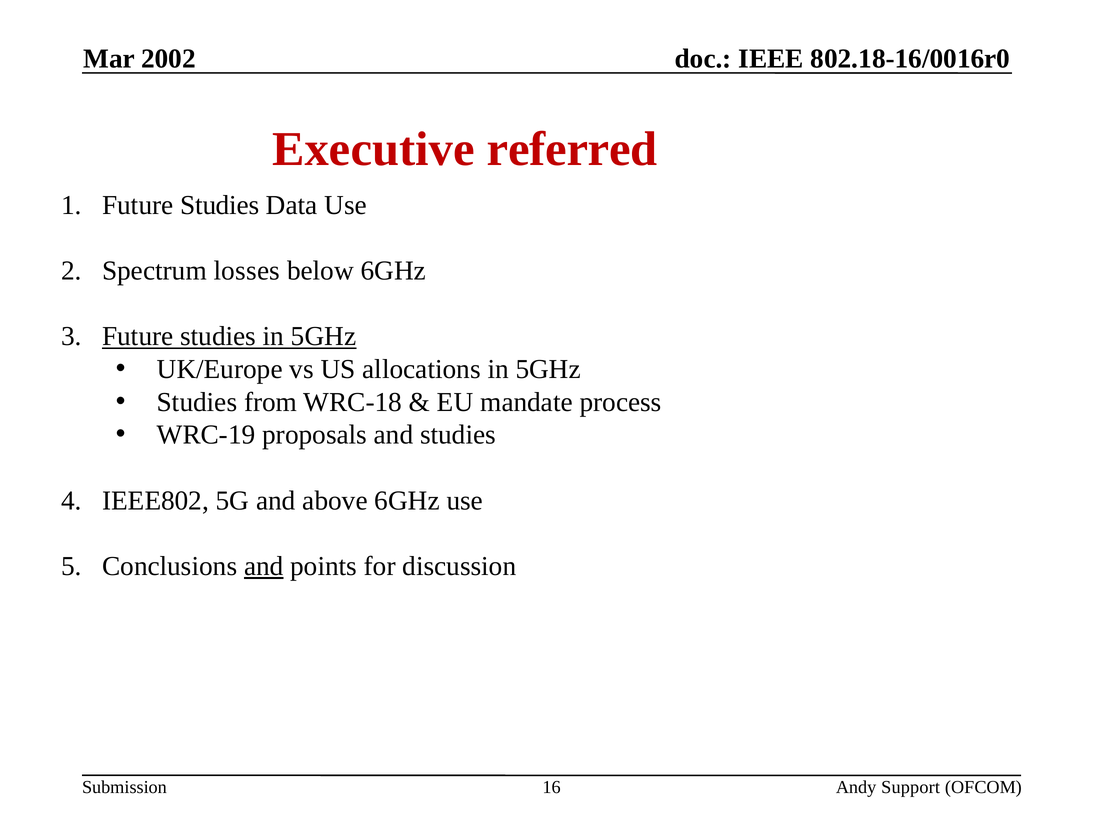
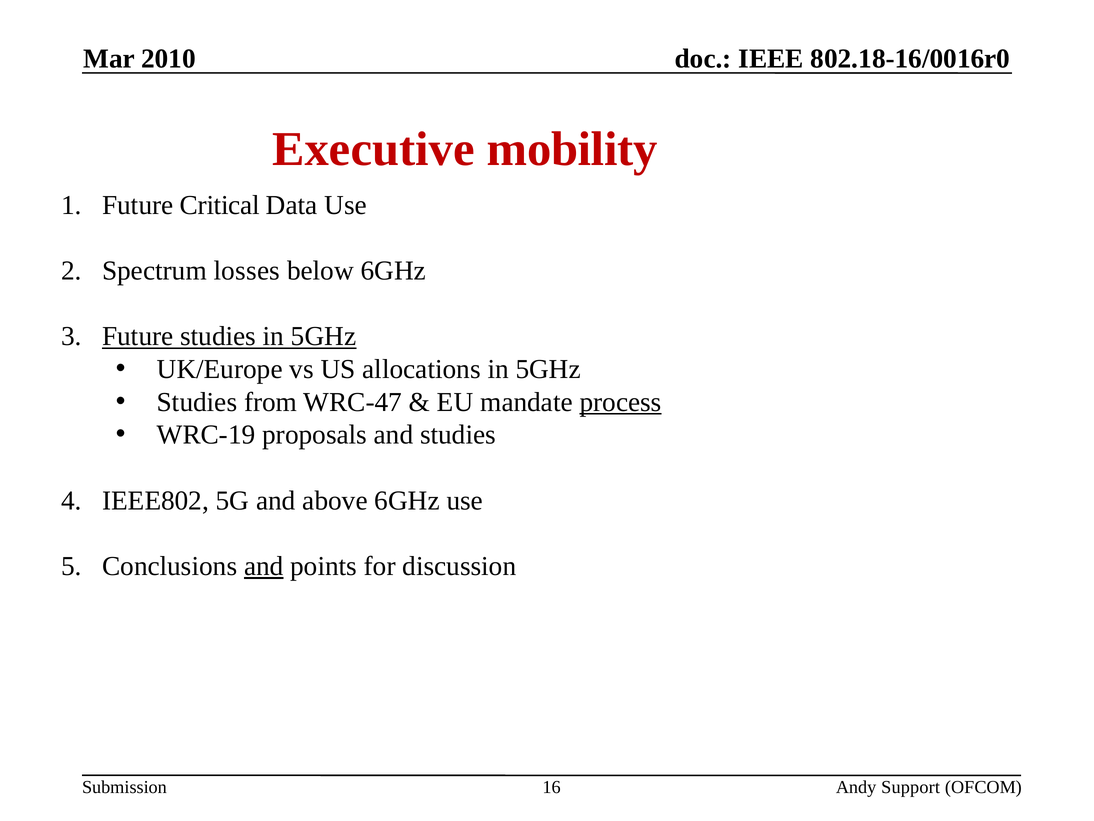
2002: 2002 -> 2010 (169, 59)
referred: referred -> mobility (572, 149)
Studies: Studies -> Critical (220, 205)
WRC-18: WRC-18 -> WRC-47 (353, 402)
process underline: none -> present (621, 402)
